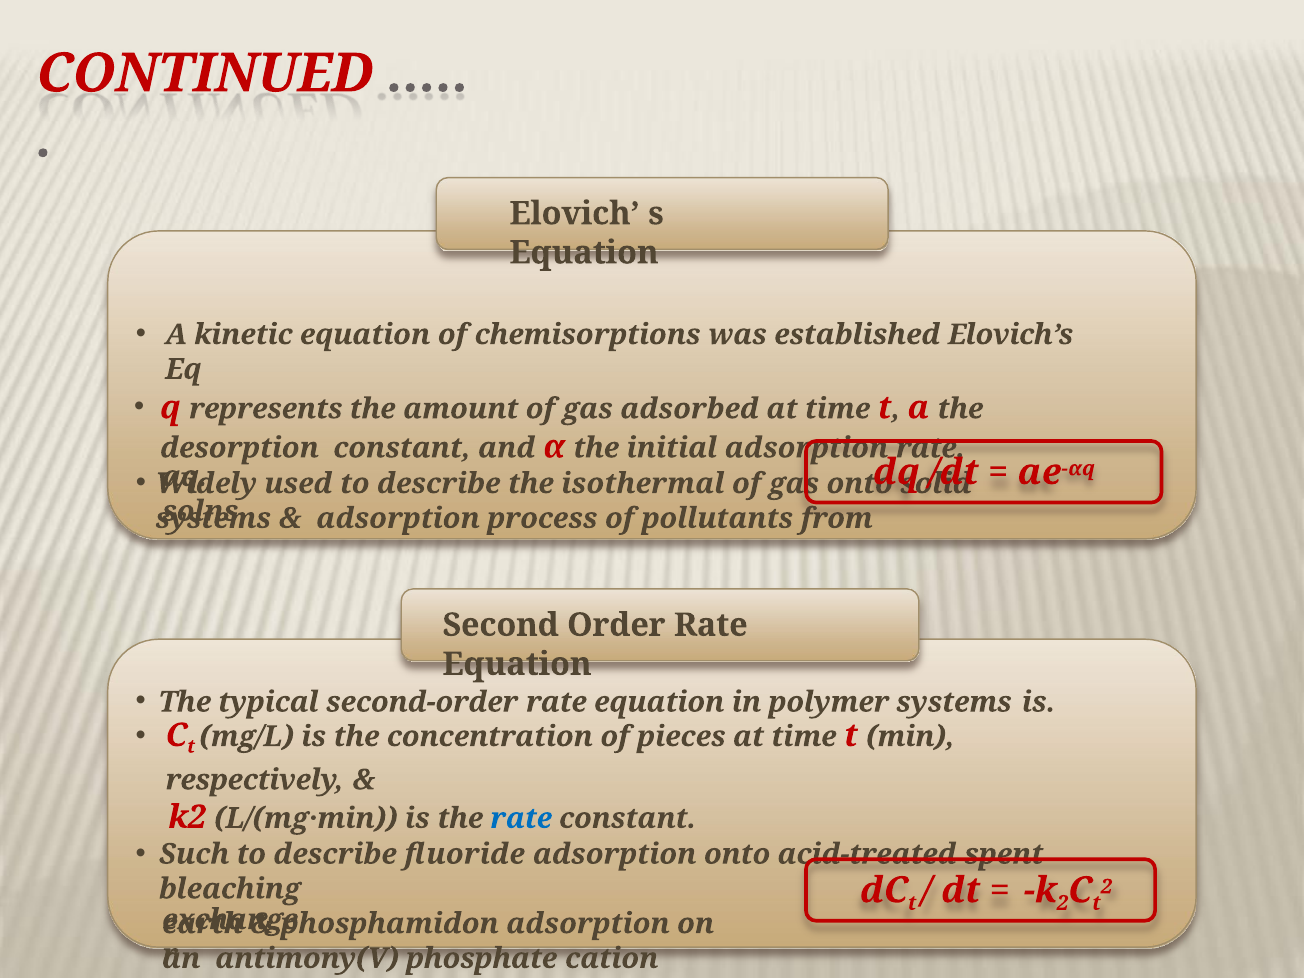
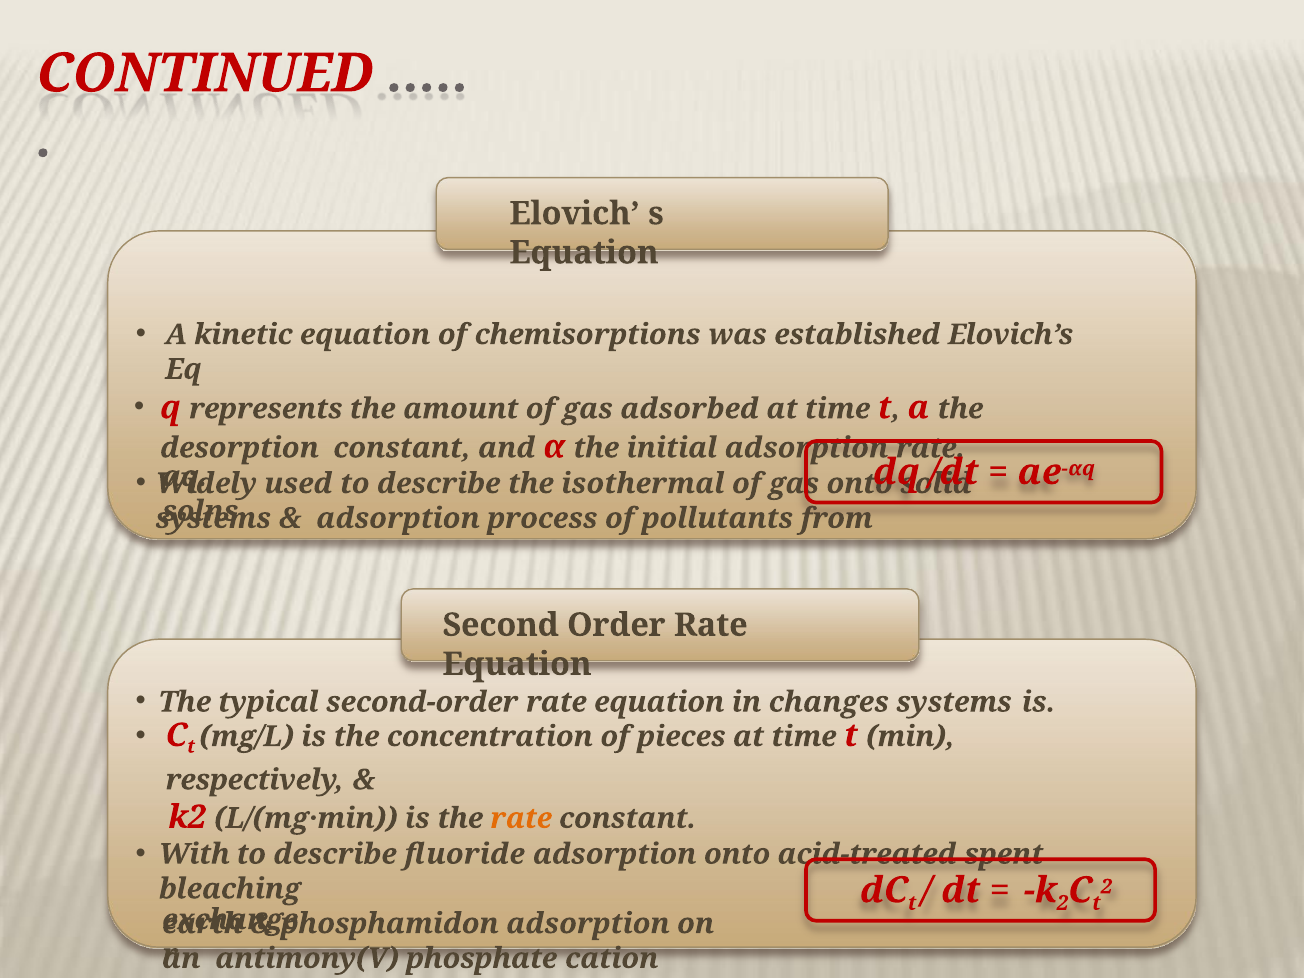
polymer: polymer -> changes (829, 702)
rate colour: blue -> orange (521, 818)
Such: Such -> With (194, 854)
